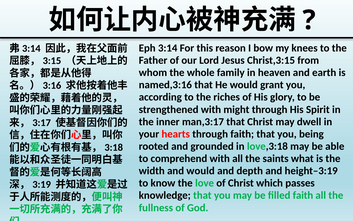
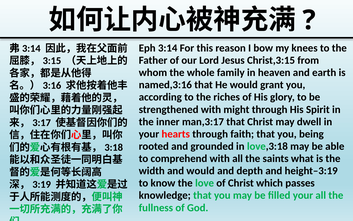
filled faith: faith -> your (303, 195)
